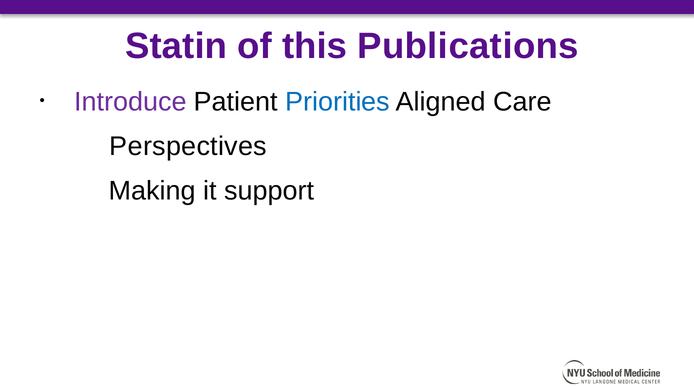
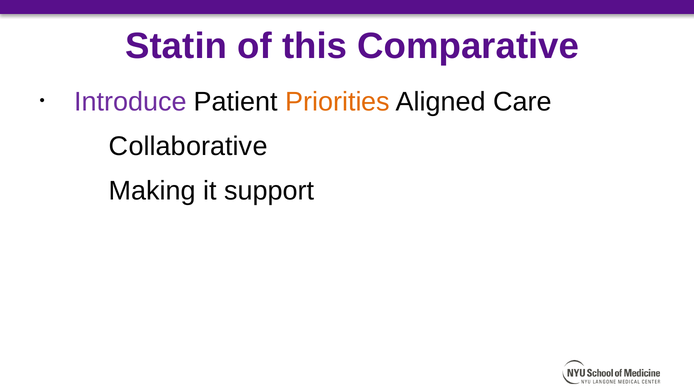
Publications: Publications -> Comparative (468, 46)
Priorities colour: blue -> orange (338, 102)
Perspectives: Perspectives -> Collaborative (188, 147)
